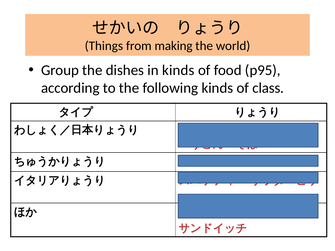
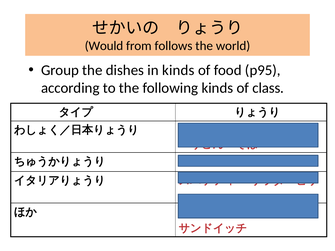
Things: Things -> Would (104, 46)
making: making -> follows (173, 46)
